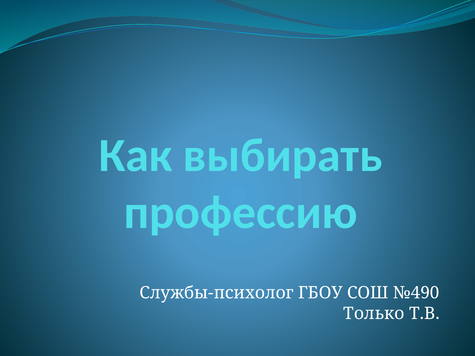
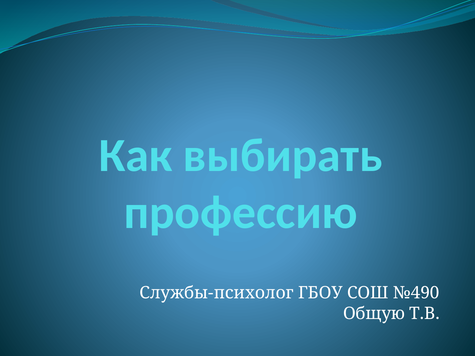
Только: Только -> Общую (374, 314)
